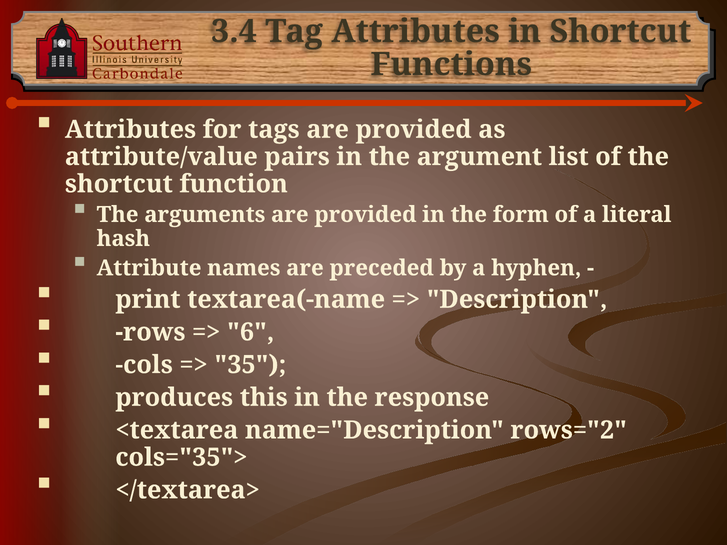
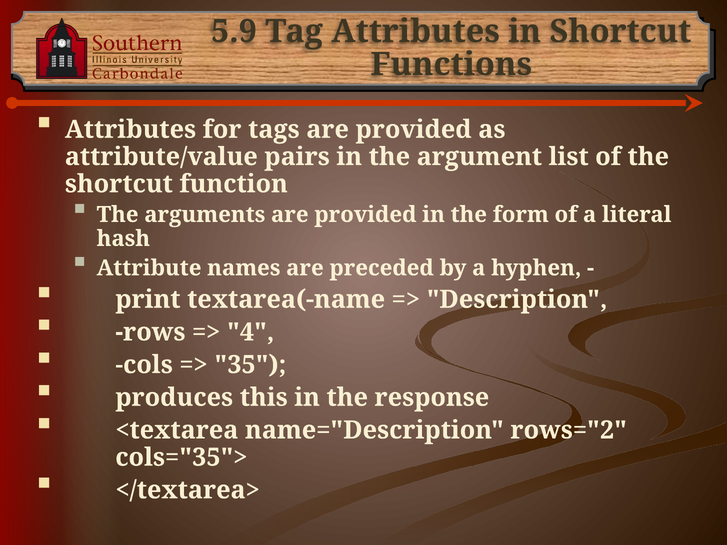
3.4: 3.4 -> 5.9 (234, 31)
6: 6 -> 4 (251, 332)
